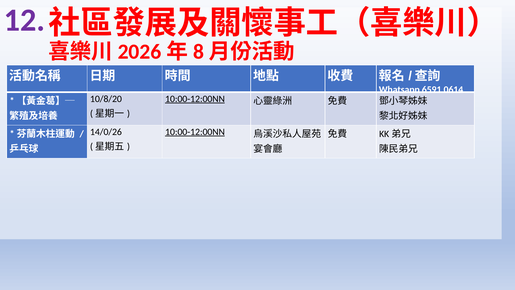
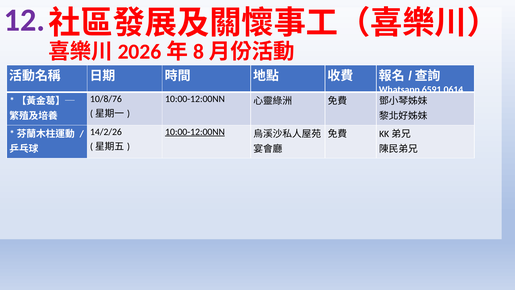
10/8/20: 10/8/20 -> 10/8/76 (106, 99)
10:00-12:00NN underline: present -> none (195, 99)
14/0/26: 14/0/26 -> 14/2/26 (106, 132)
